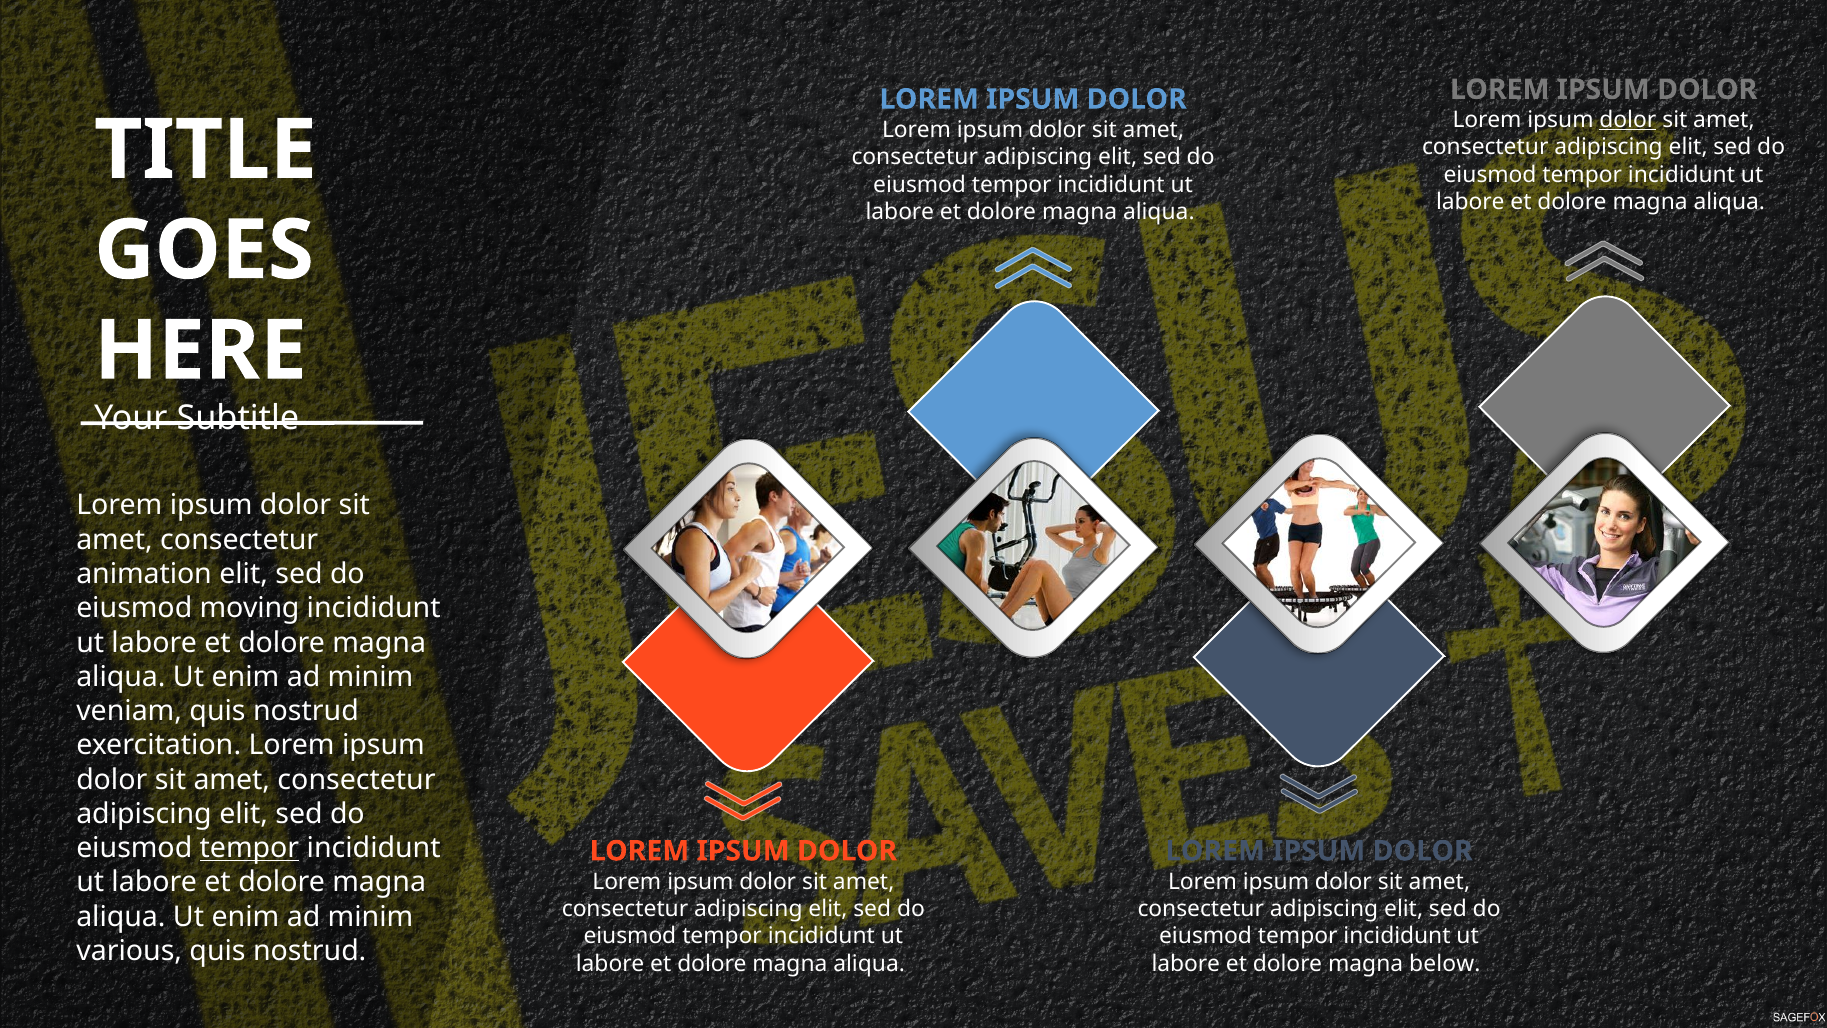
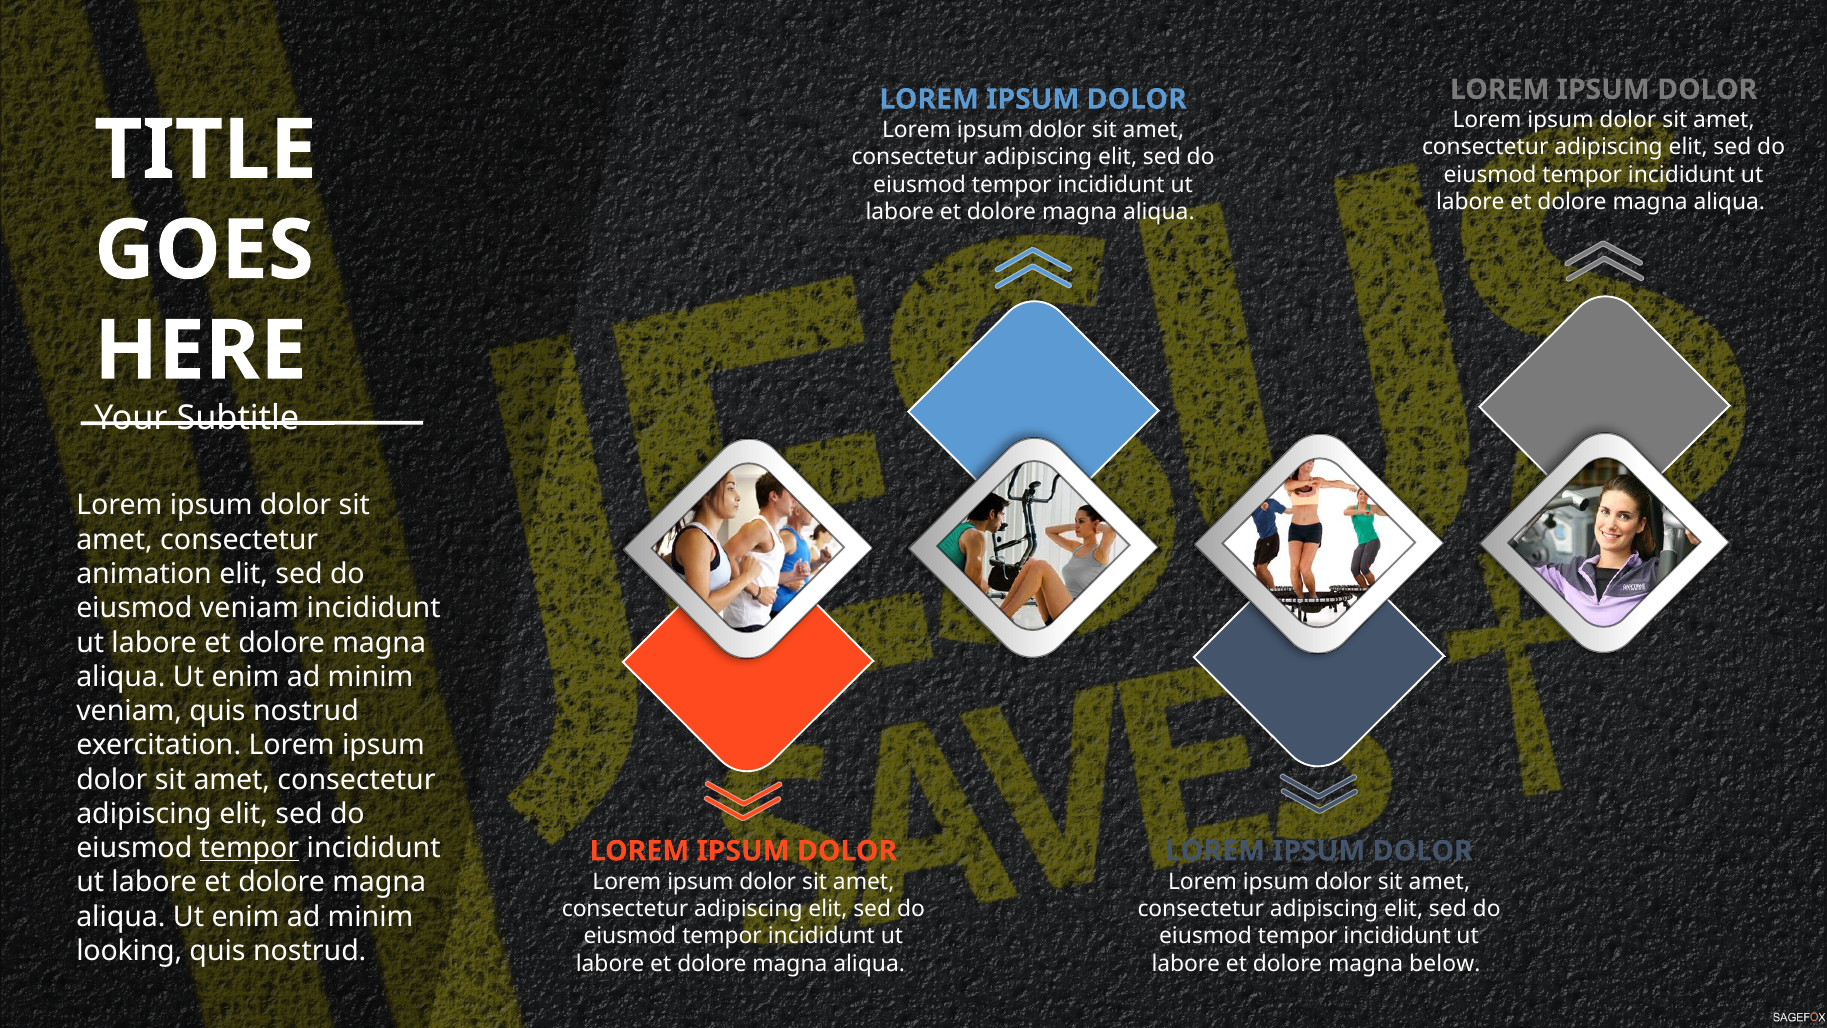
dolor underline: present -> none (1628, 120)
eiusmod moving: moving -> veniam (249, 608)
various: various -> looking (129, 951)
